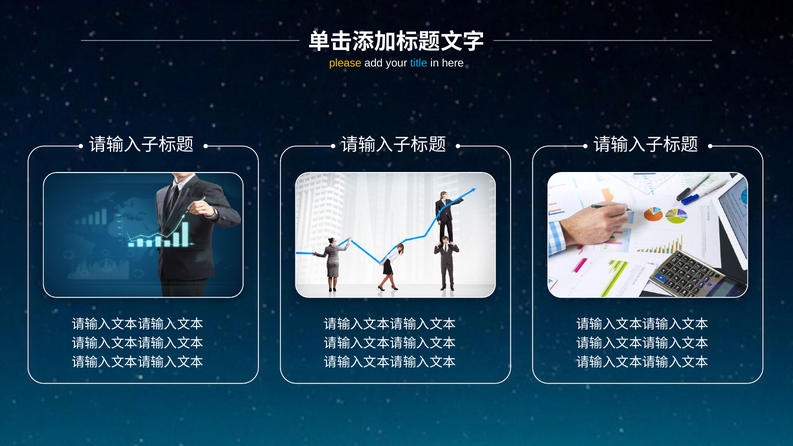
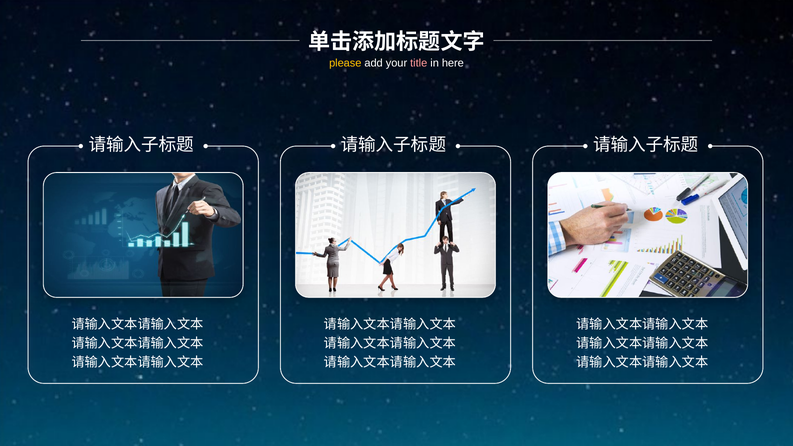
title colour: light blue -> pink (419, 63)
